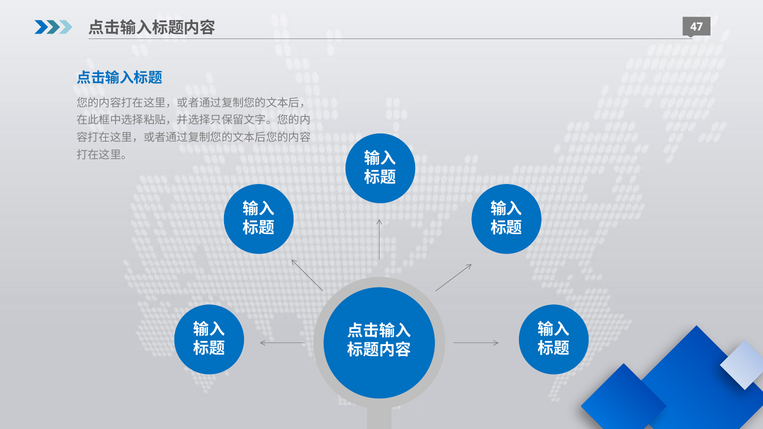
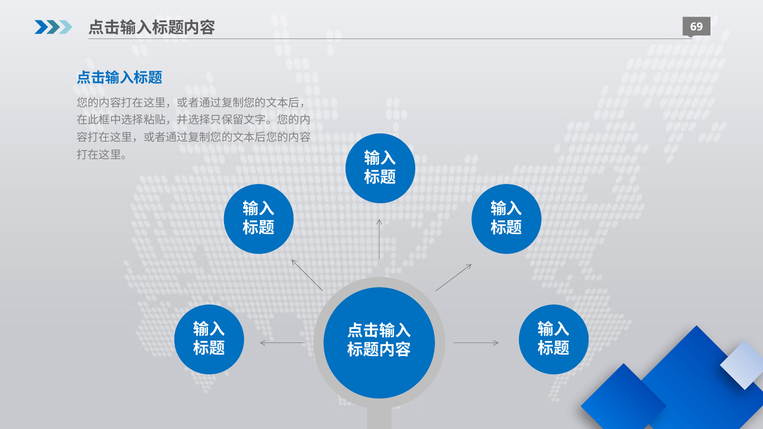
47: 47 -> 69 (697, 27)
